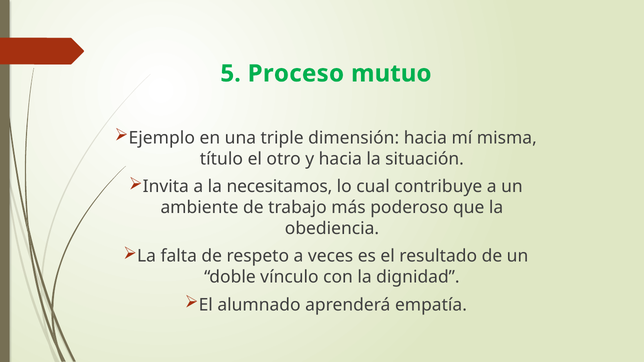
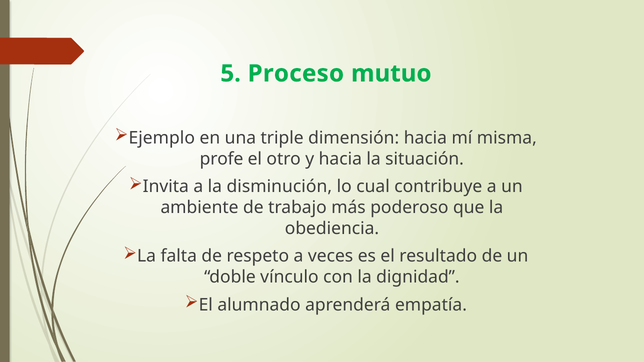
título: título -> profe (222, 159)
necesitamos: necesitamos -> disminución (279, 187)
